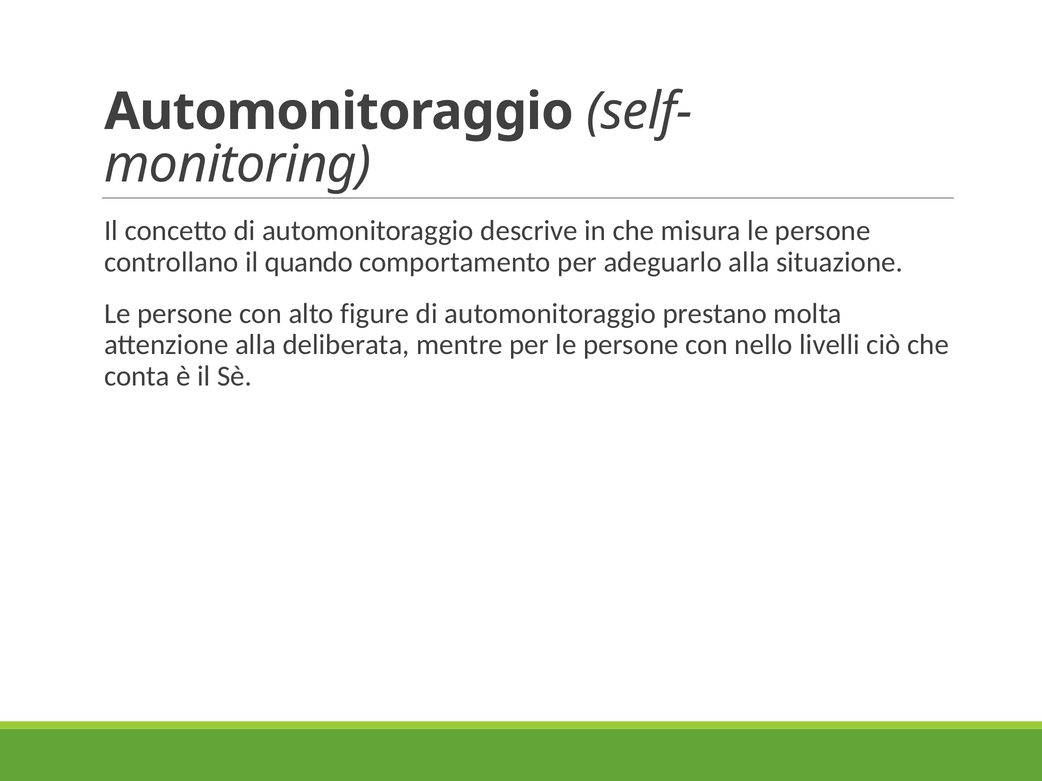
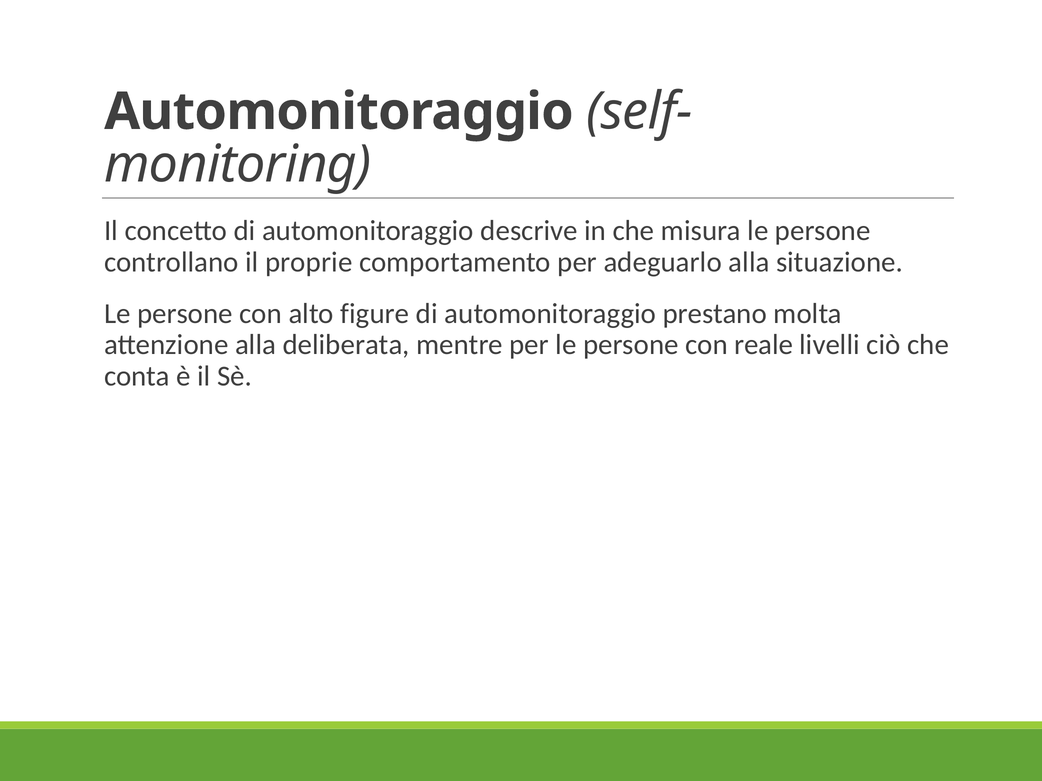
quando: quando -> proprie (309, 262)
nello: nello -> reale (764, 345)
